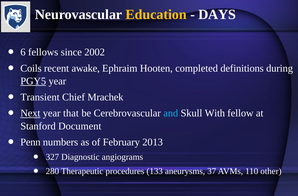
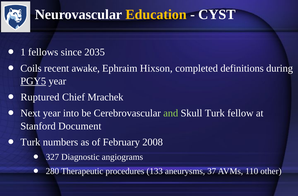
DAYS: DAYS -> CYST (217, 14)
6: 6 -> 1 (23, 52)
2002: 2002 -> 2035 (95, 52)
Hooten: Hooten -> Hixson (156, 68)
Transient: Transient -> Ruptured (40, 97)
Next underline: present -> none (30, 113)
that: that -> into (71, 113)
and colour: light blue -> light green (171, 113)
Skull With: With -> Turk (215, 113)
Penn: Penn -> Turk (30, 142)
2013: 2013 -> 2008 (153, 142)
